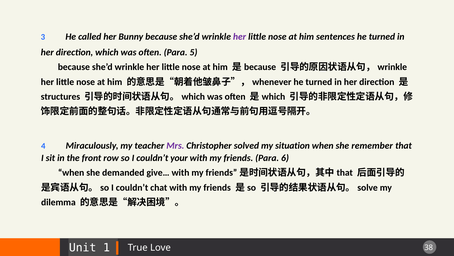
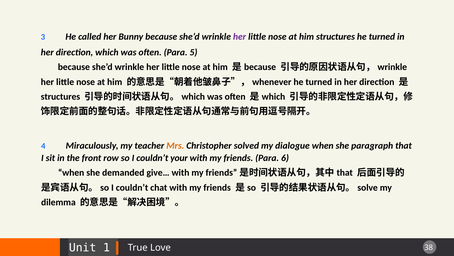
him sentences: sentences -> structures (336, 37)
Mrs colour: purple -> orange (175, 145)
situation: situation -> dialogue (292, 145)
remember: remember -> paragraph (372, 145)
